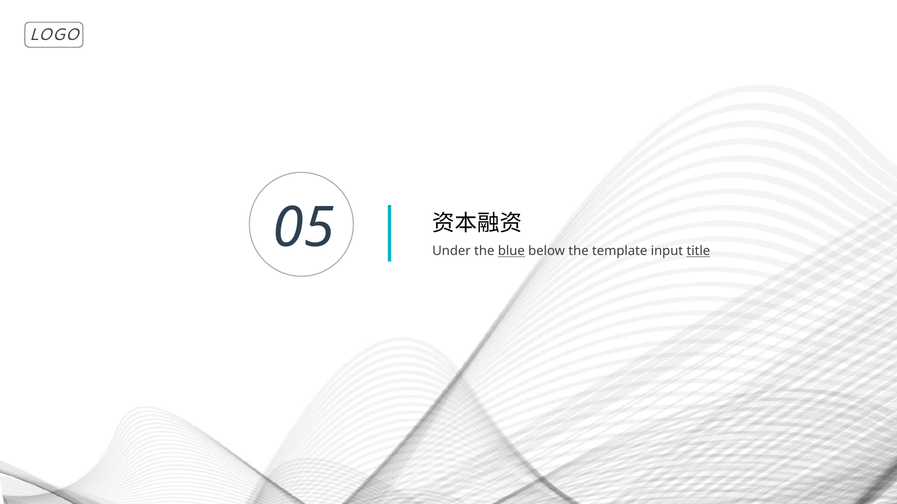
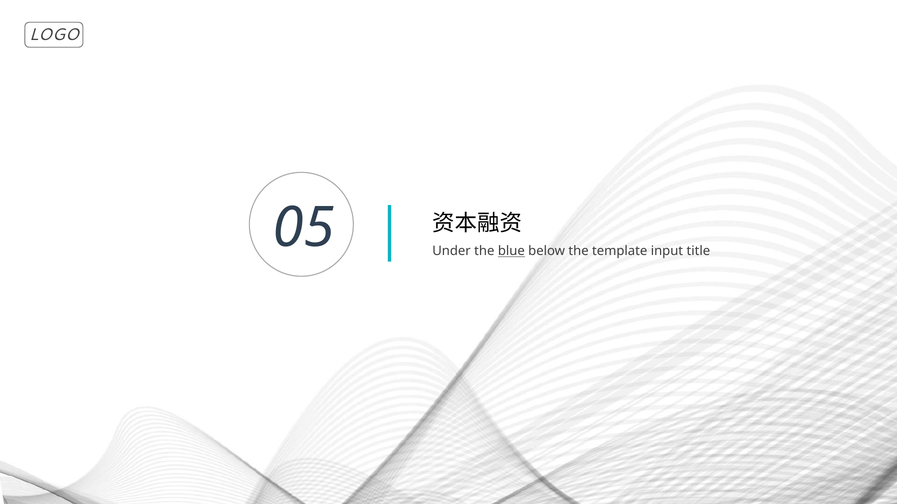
title underline: present -> none (698, 251)
